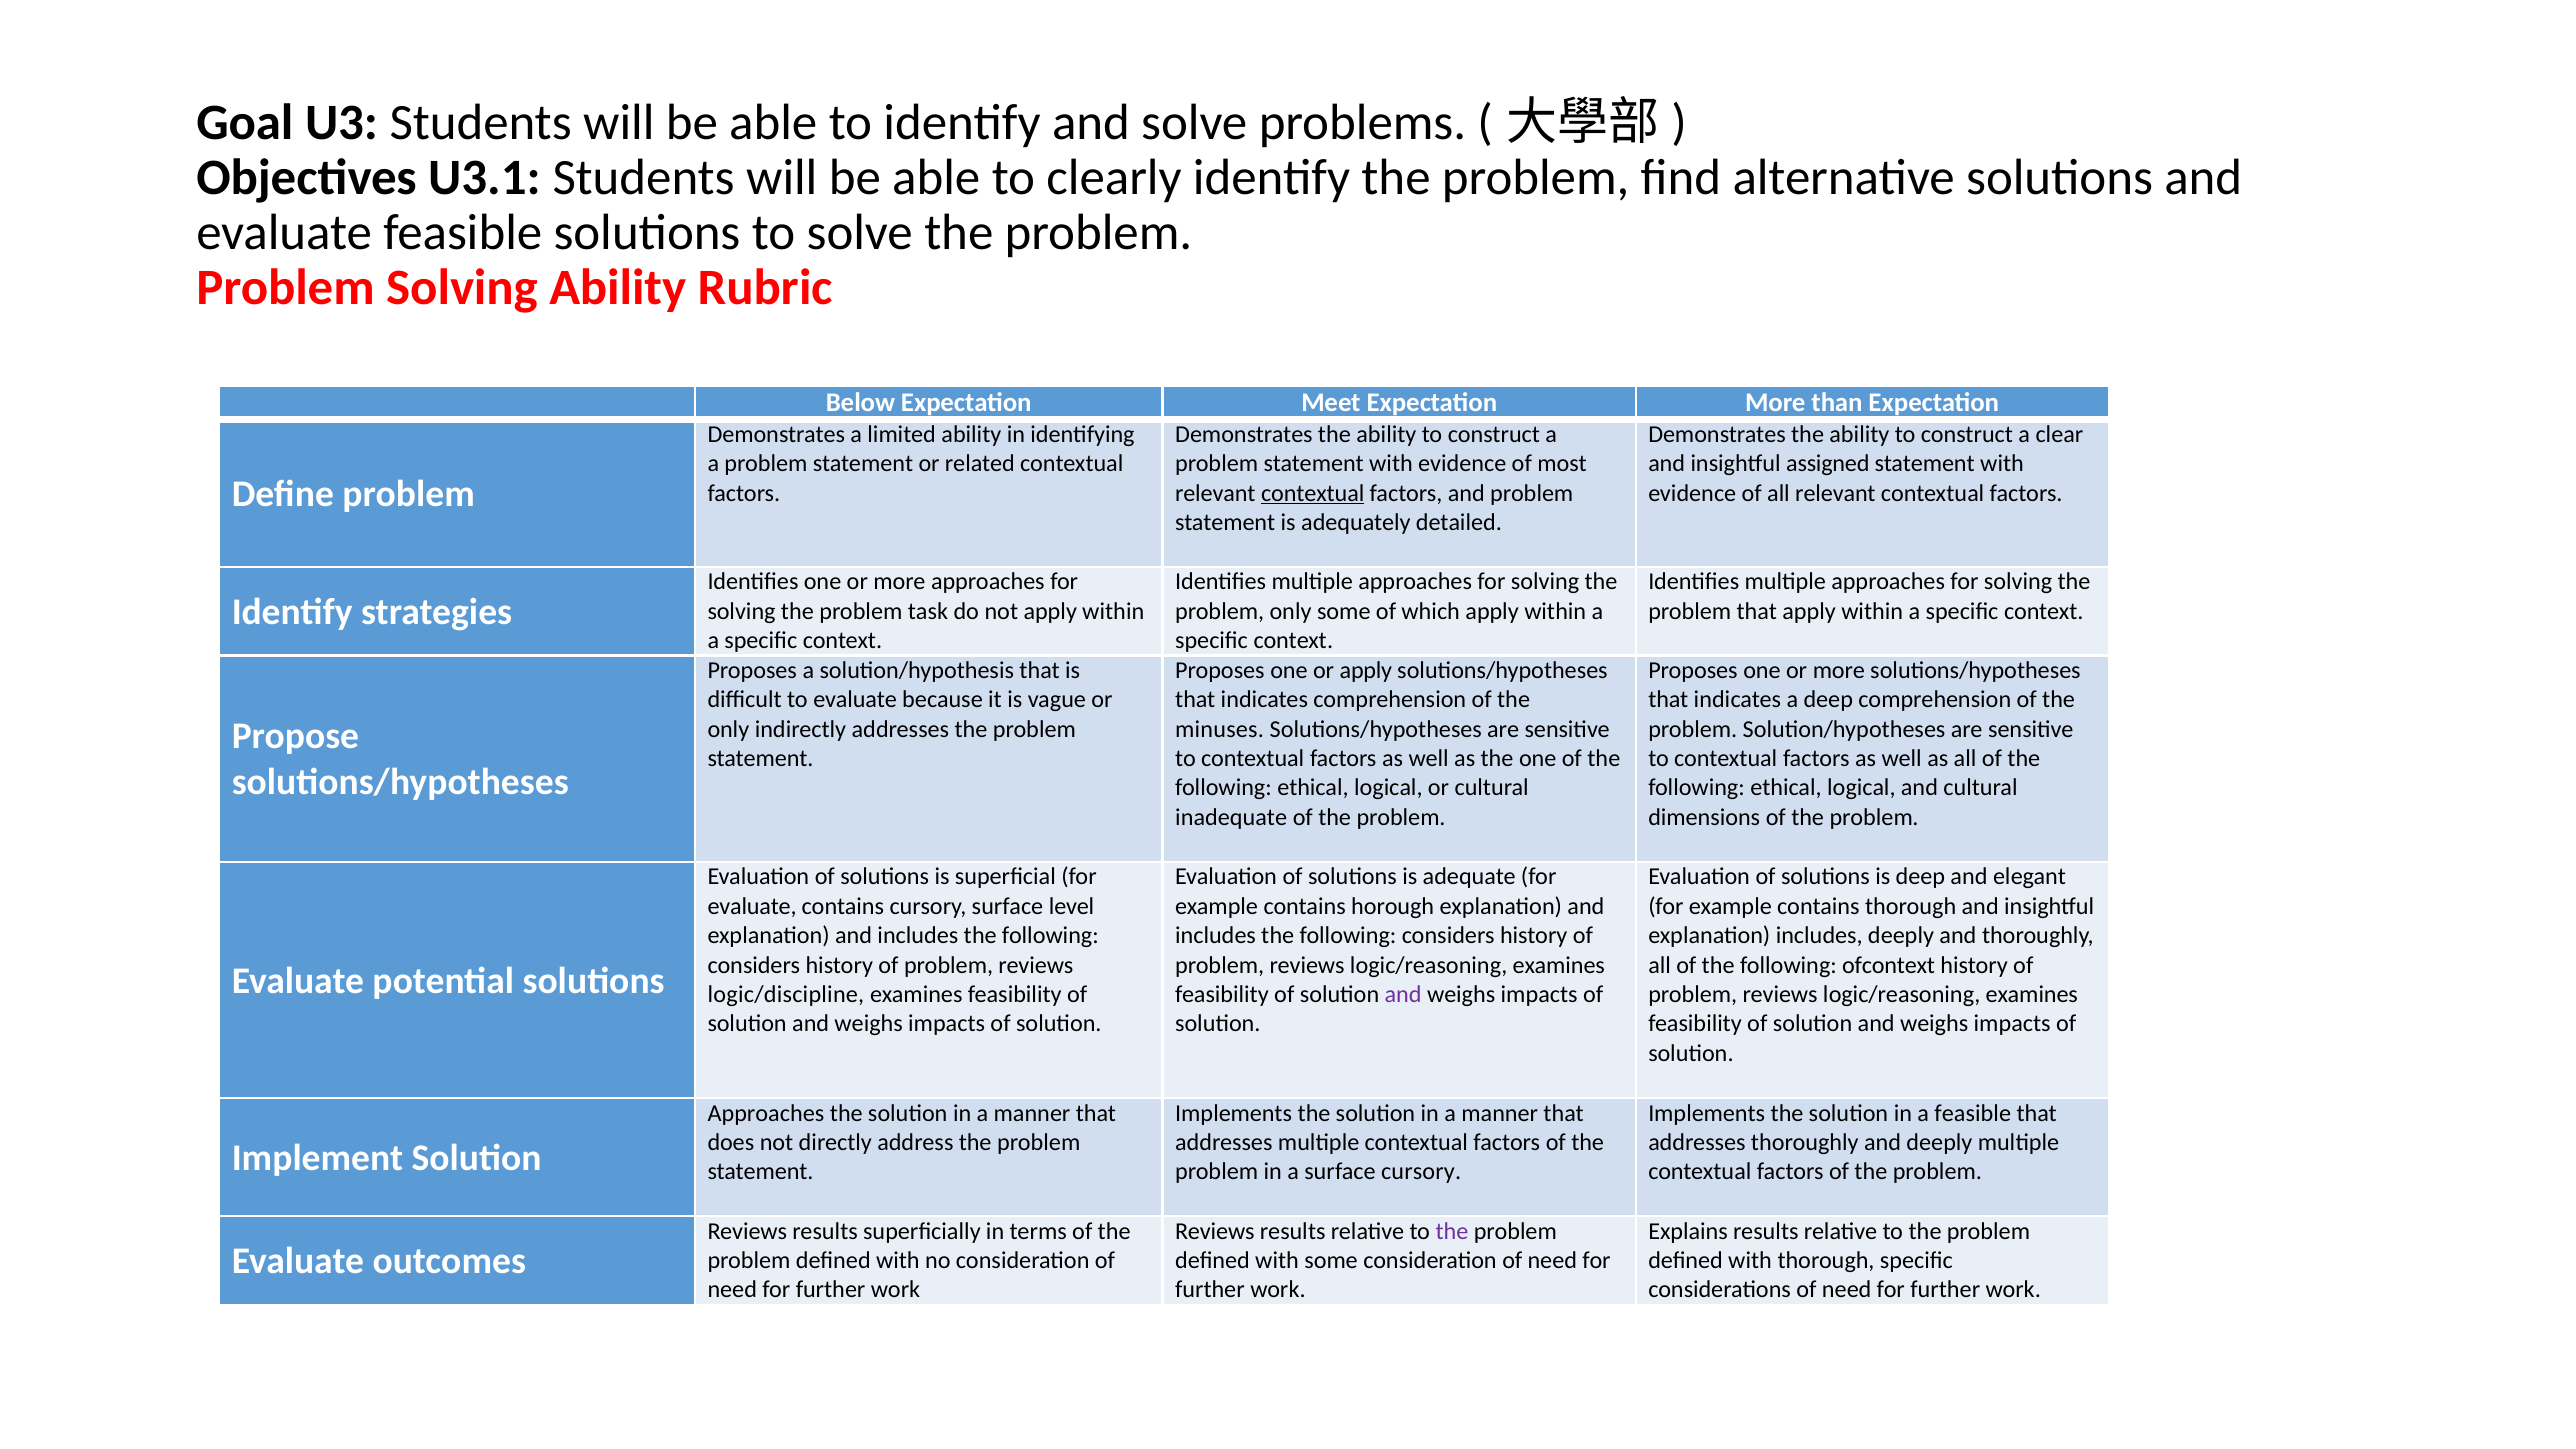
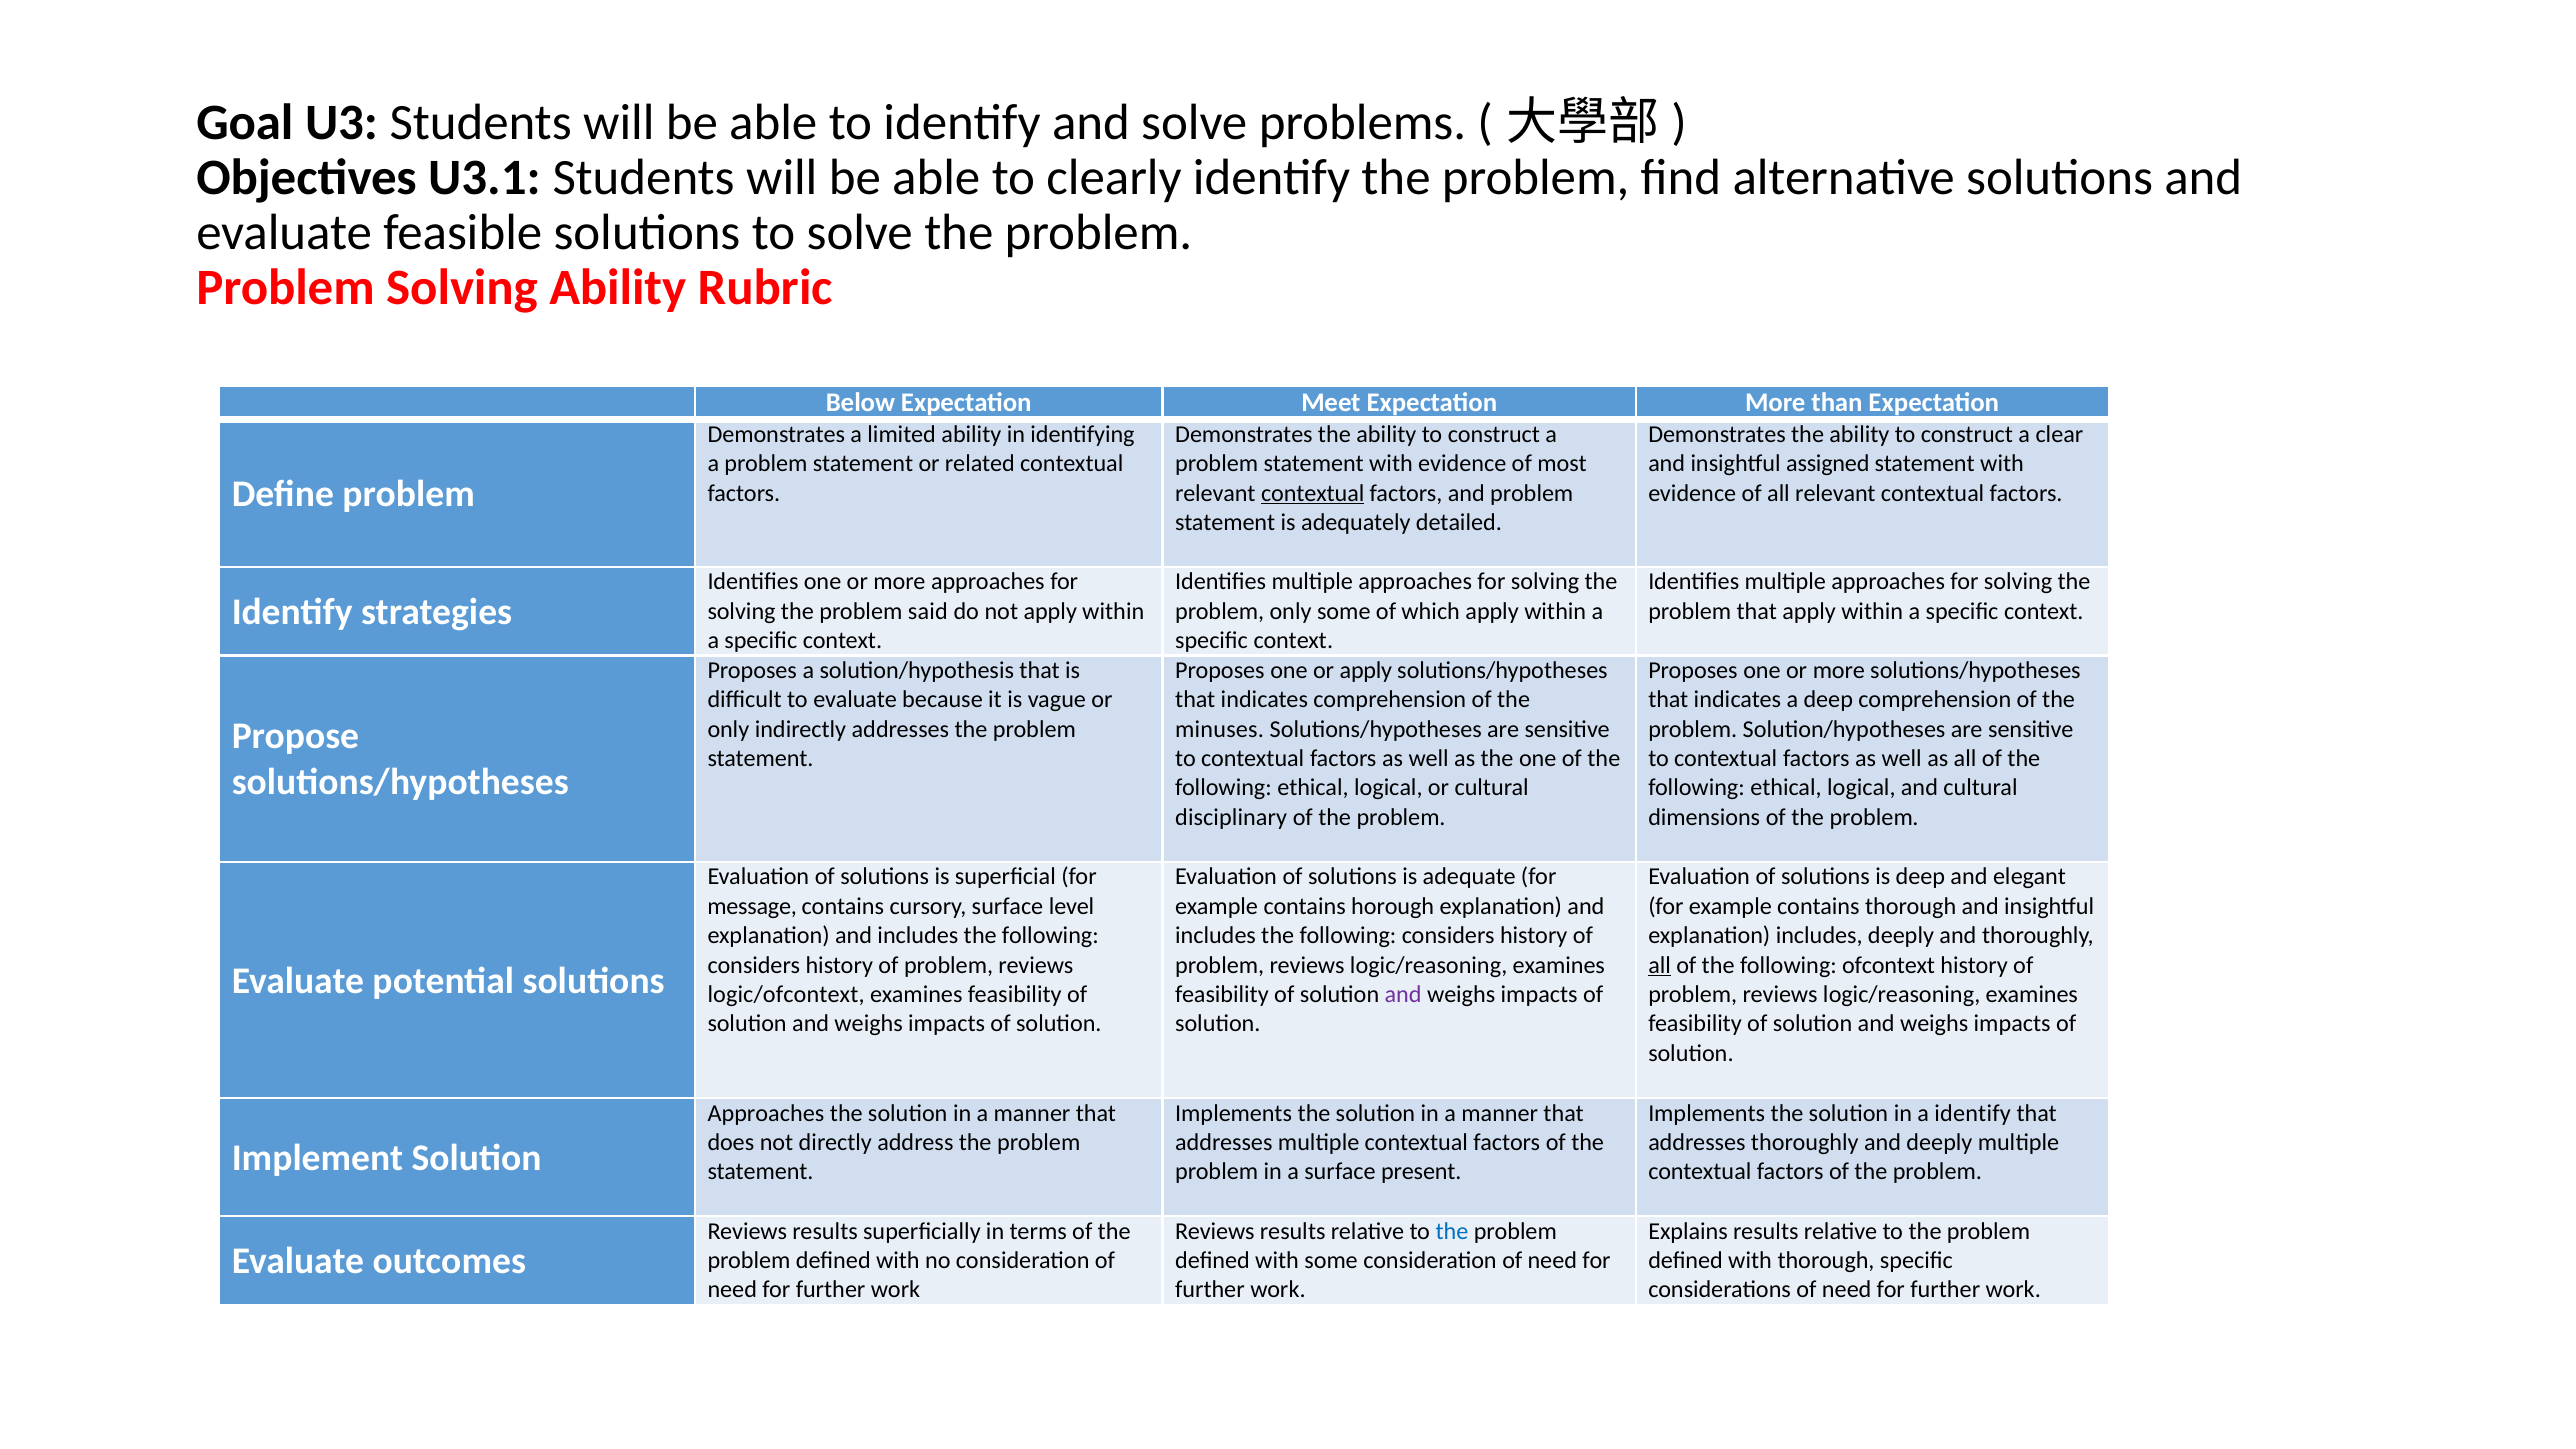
task: task -> said (928, 611)
inadequate: inadequate -> disciplinary (1231, 817)
evaluate: evaluate -> message (752, 906)
all underline: none -> present (1660, 965)
logic/discipline: logic/discipline -> logic/ofcontext (786, 994)
a feasible: feasible -> identify (1973, 1113)
surface cursory: cursory -> present (1421, 1172)
the colour: purple -> blue (1452, 1231)
